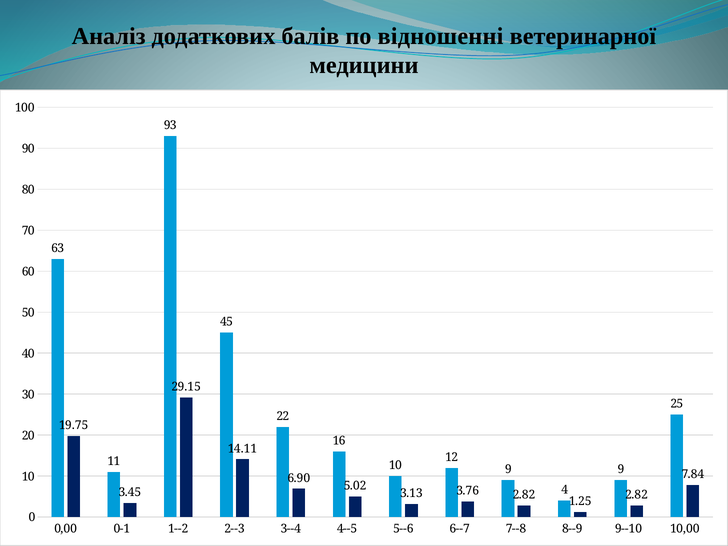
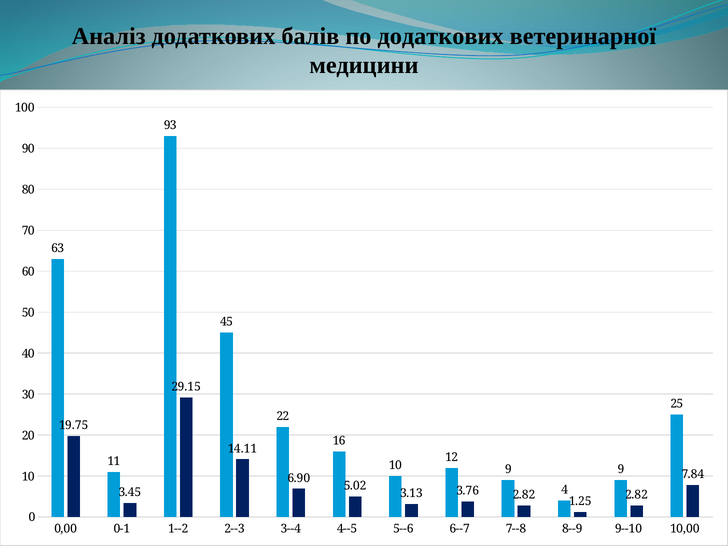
по відношенні: відношенні -> додаткових (441, 36)
